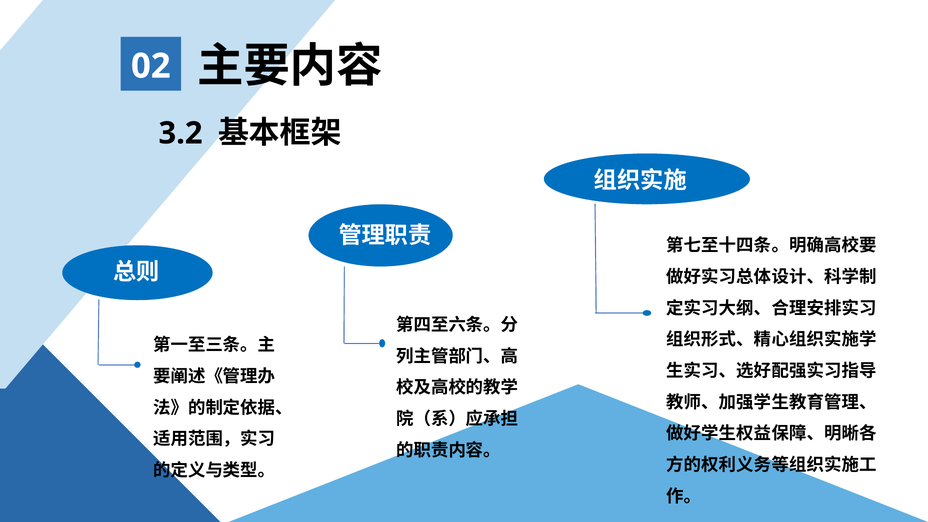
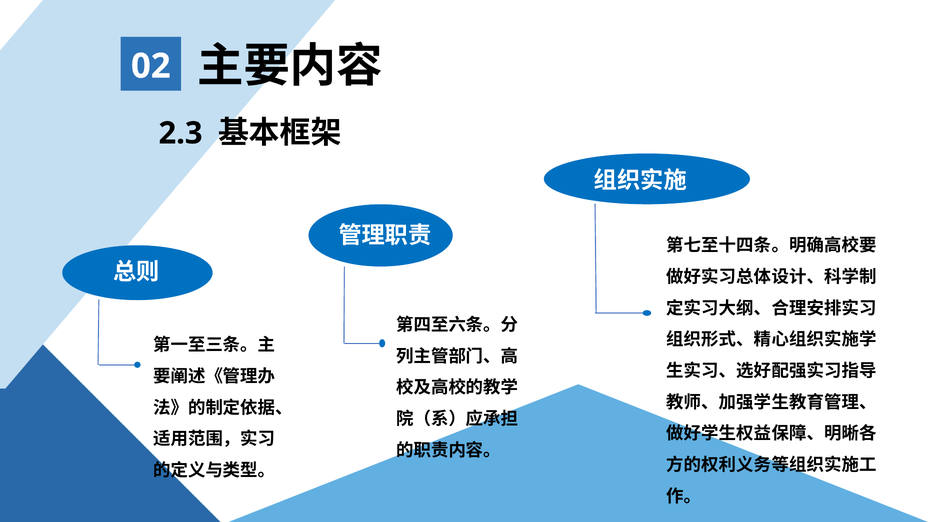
3.2: 3.2 -> 2.3 (181, 133)
